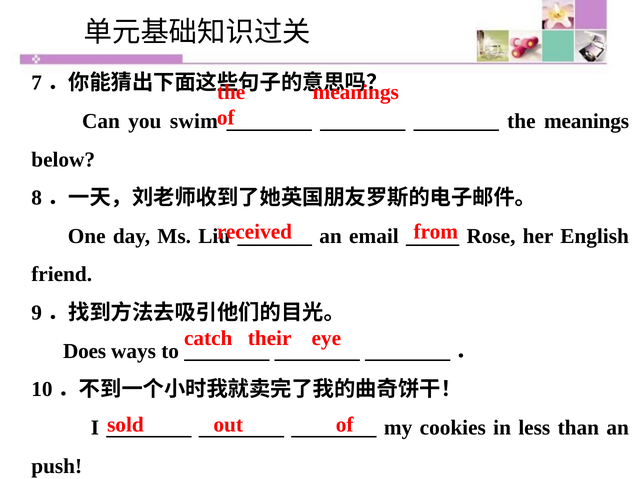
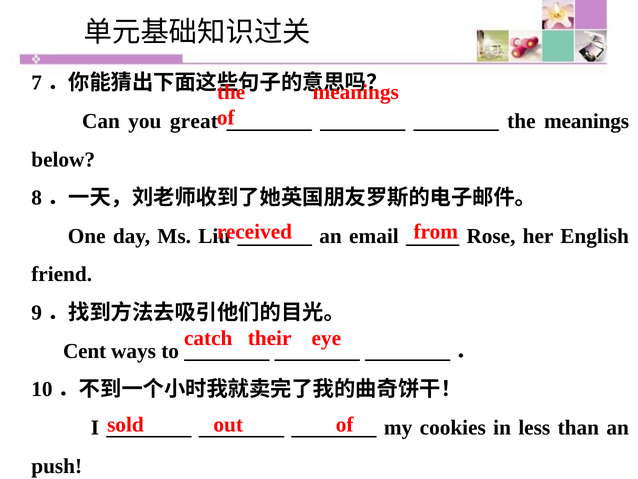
swim: swim -> great (194, 121)
Does: Does -> Cent (85, 351)
